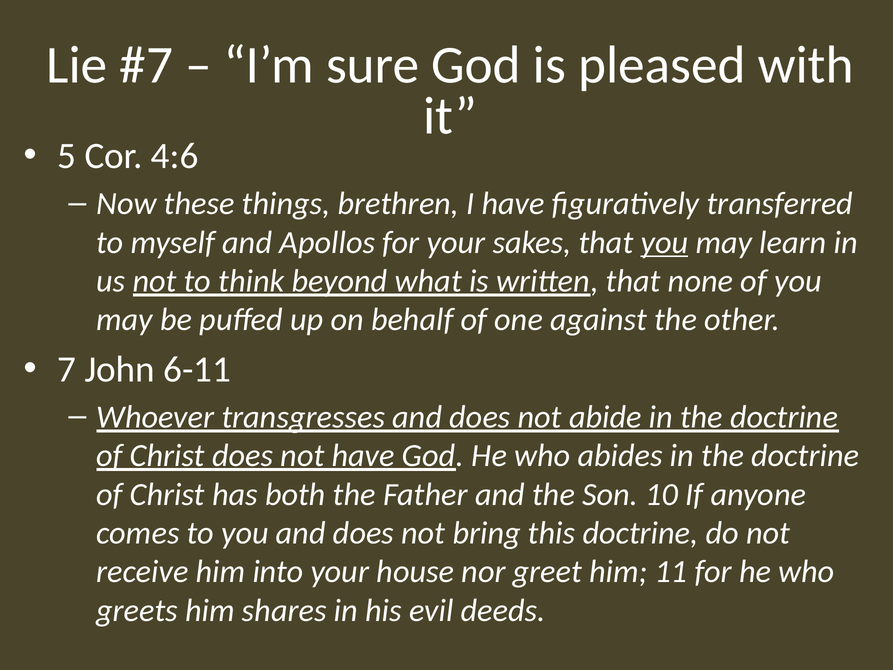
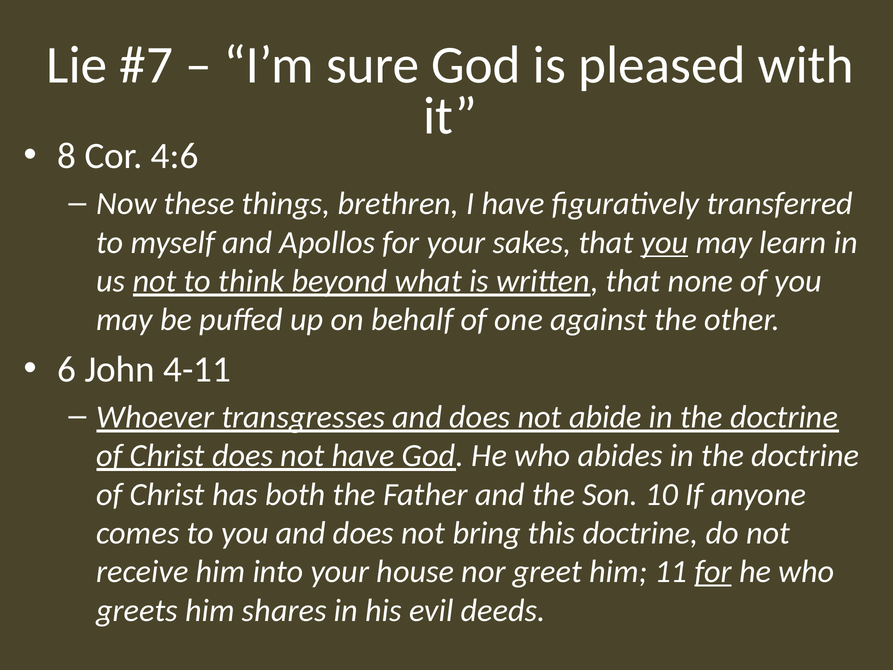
5: 5 -> 8 (67, 156)
7: 7 -> 6 (67, 369)
6-11: 6-11 -> 4-11 (197, 369)
for underline: none -> present (713, 572)
